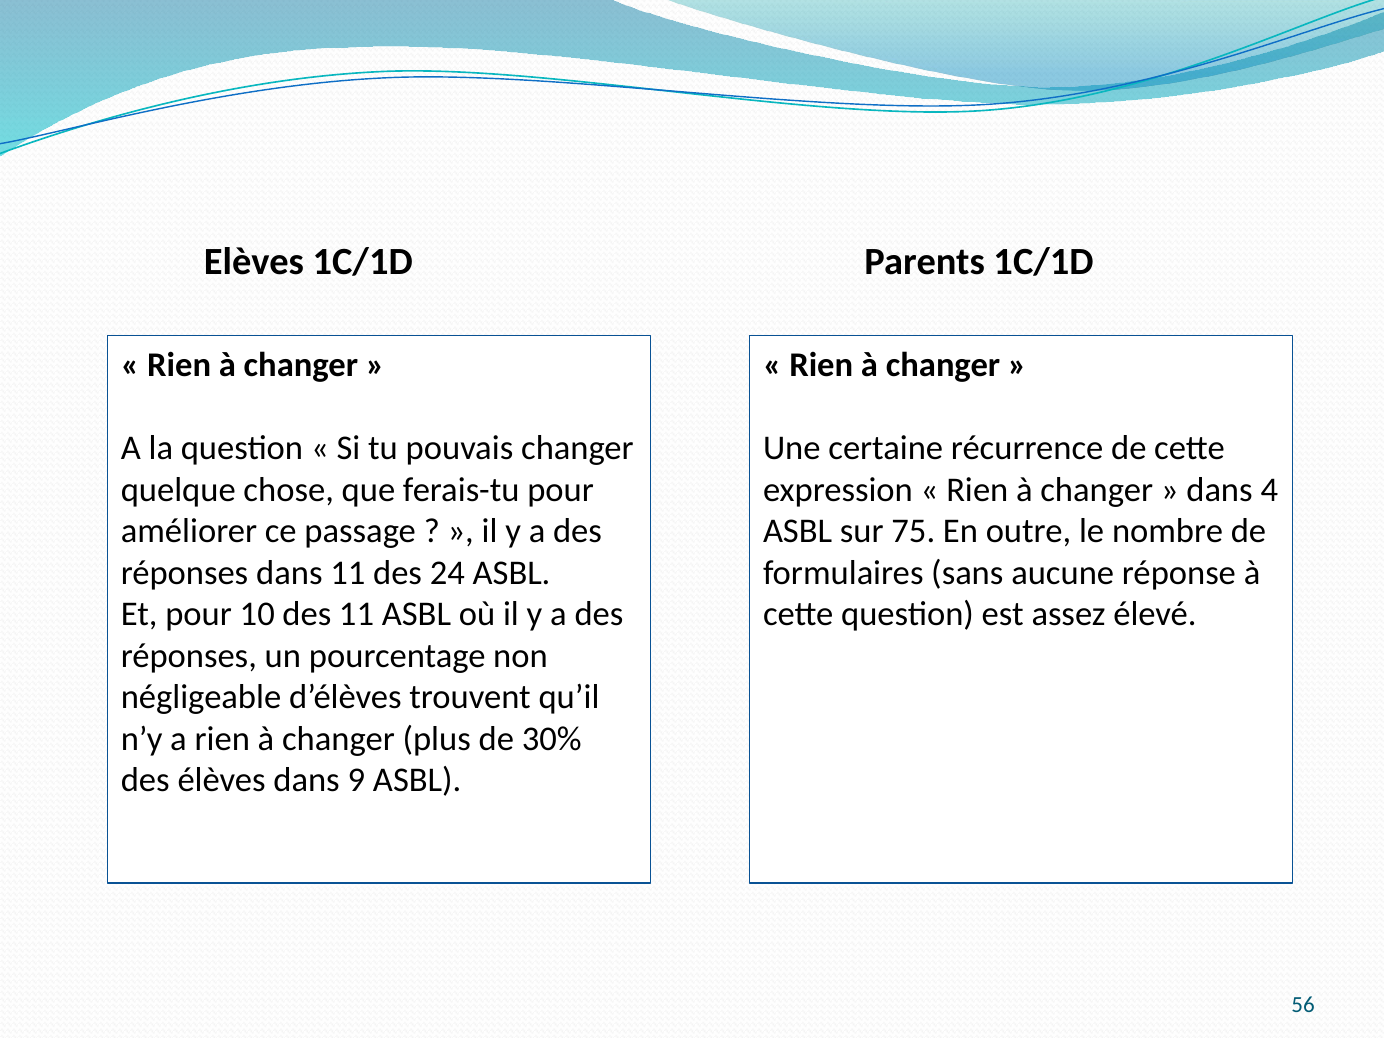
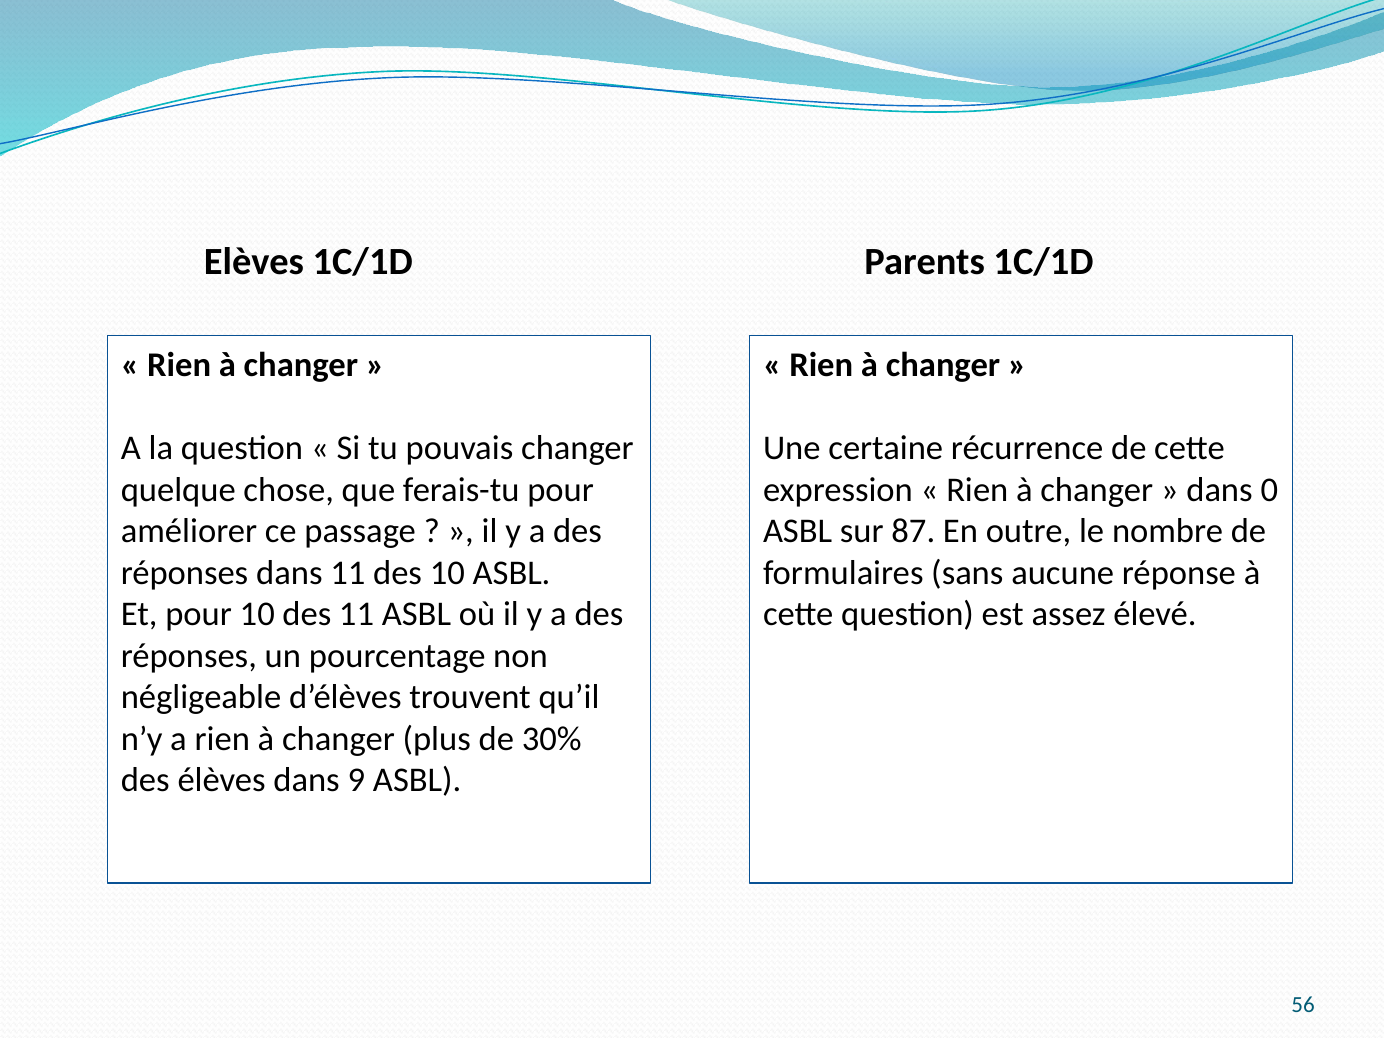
4: 4 -> 0 (1269, 490)
75: 75 -> 87 (913, 531)
des 24: 24 -> 10 (447, 573)
